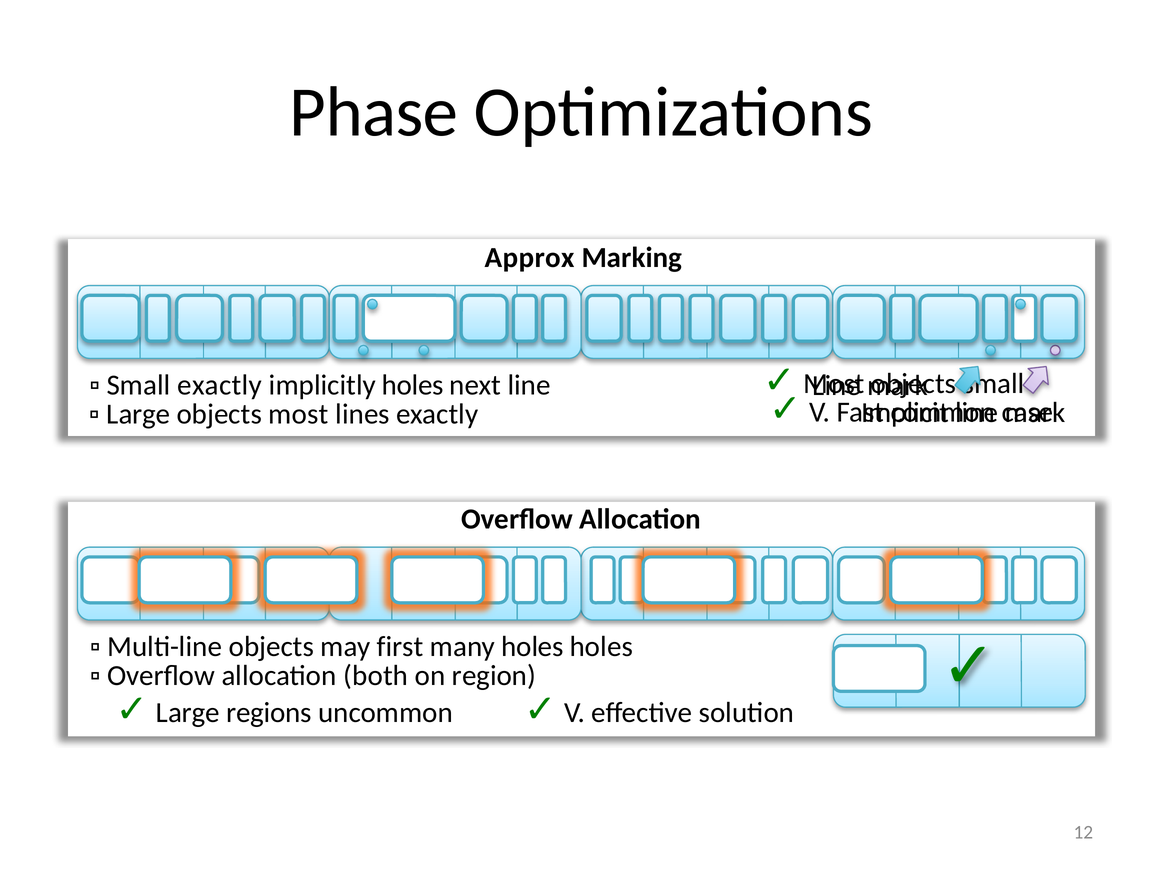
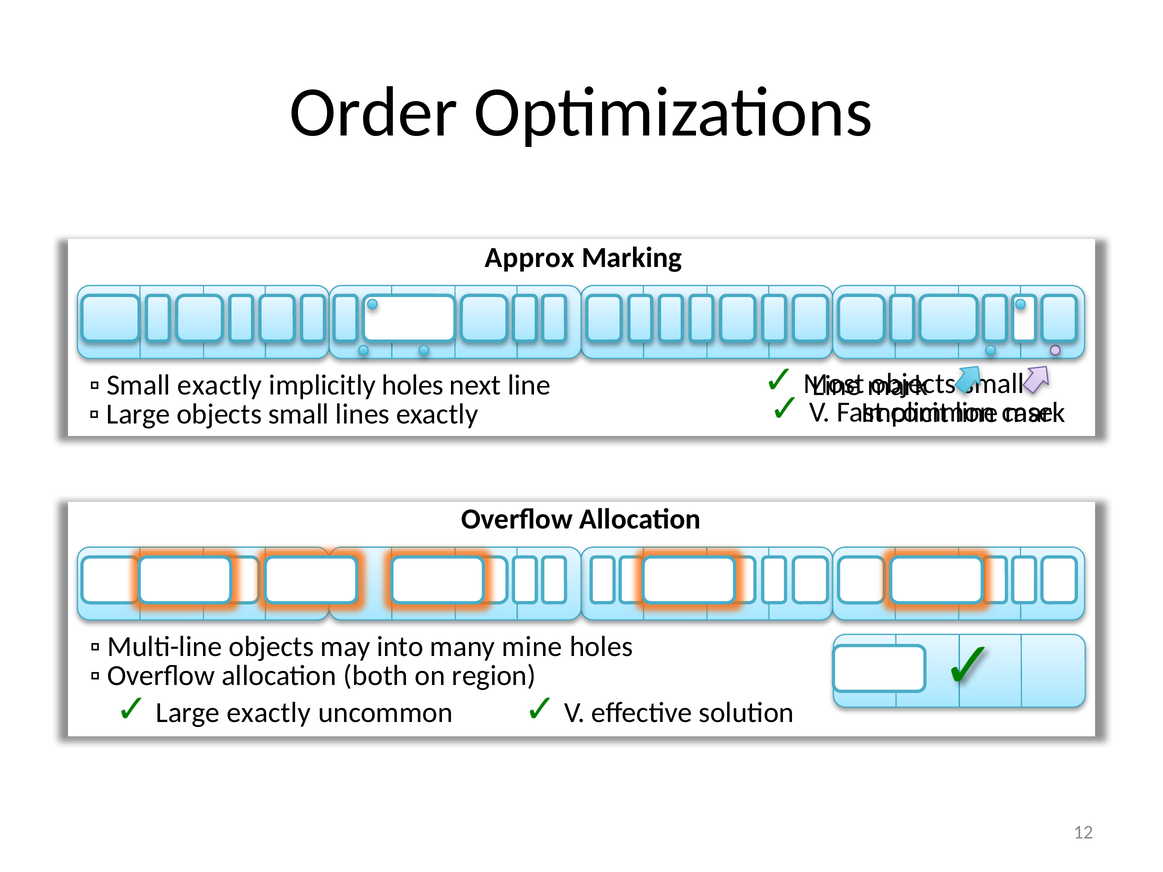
Phase: Phase -> Order (374, 113)
Large objects most: most -> small (299, 414)
first: first -> into (400, 647)
many holes: holes -> mine (532, 647)
Large regions: regions -> exactly (269, 713)
